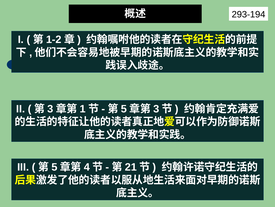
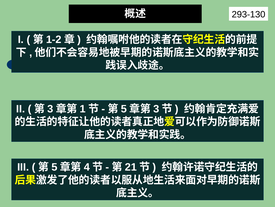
293-194: 293-194 -> 293-130 (249, 14)
